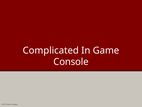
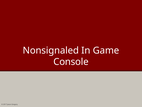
Complicated: Complicated -> Nonsignaled (51, 50)
